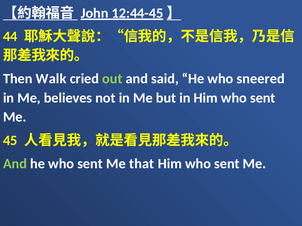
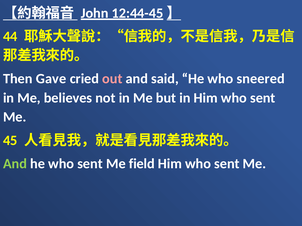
Walk: Walk -> Gave (51, 79)
out colour: light green -> pink (112, 79)
that: that -> field (142, 164)
